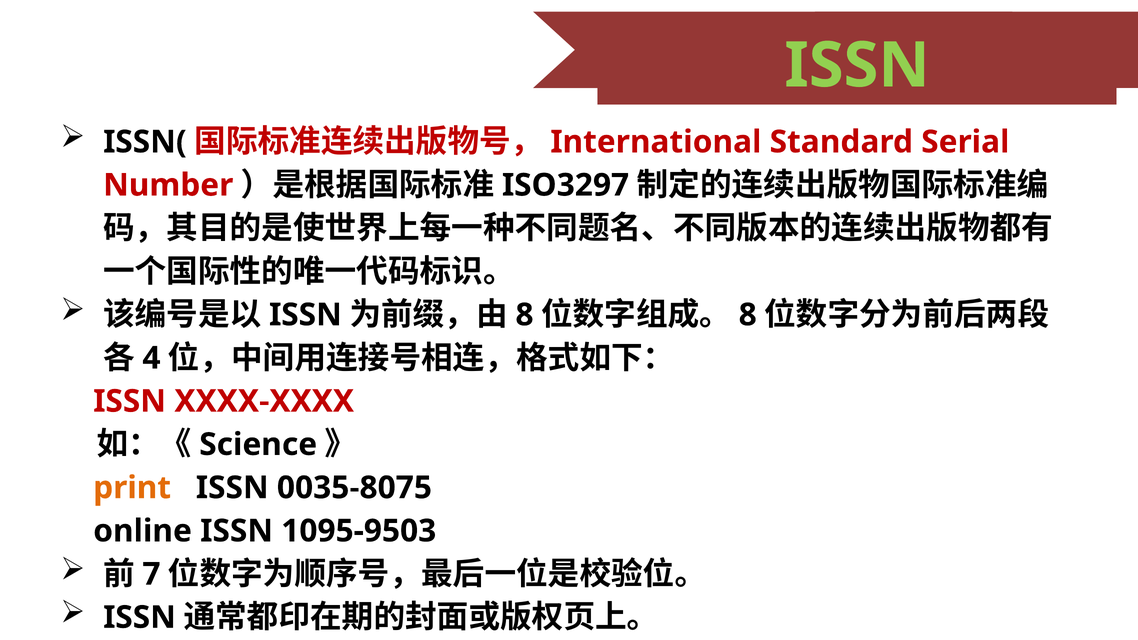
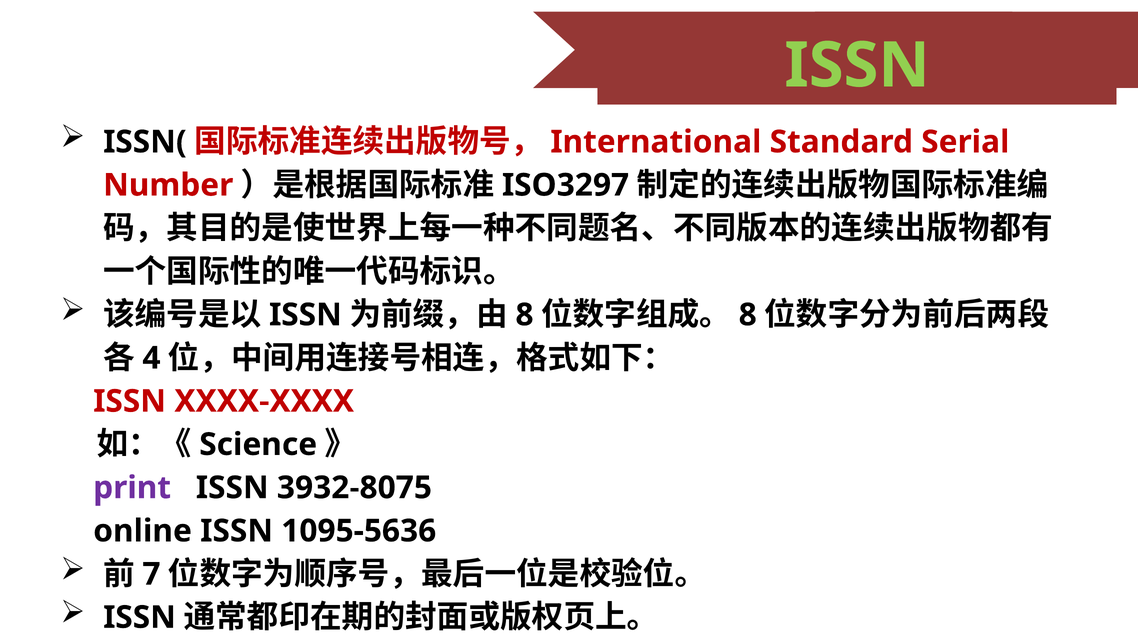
print colour: orange -> purple (132, 488)
0035-8075: 0035-8075 -> 3932-8075 (354, 488)
1095-9503: 1095-9503 -> 1095-5636 (359, 531)
